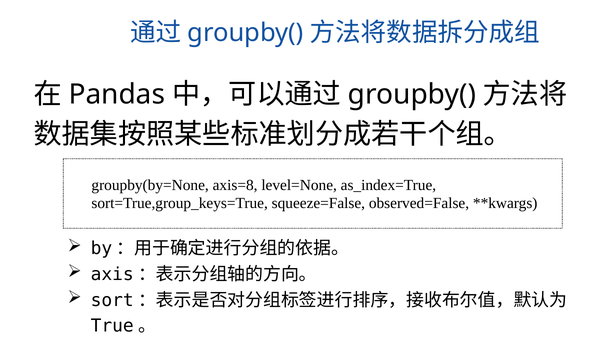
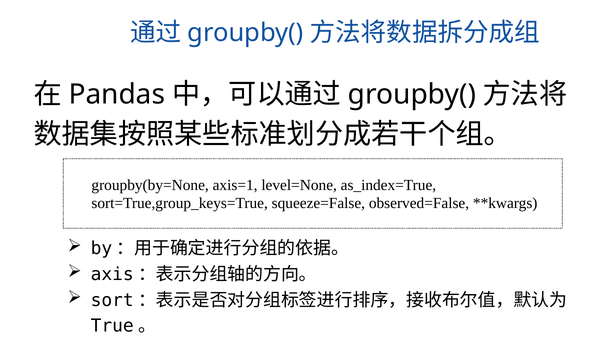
axis=8: axis=8 -> axis=1 (235, 185)
